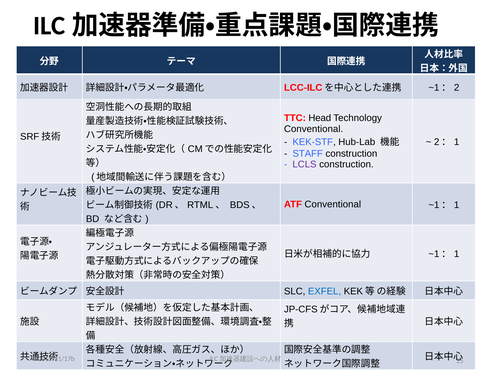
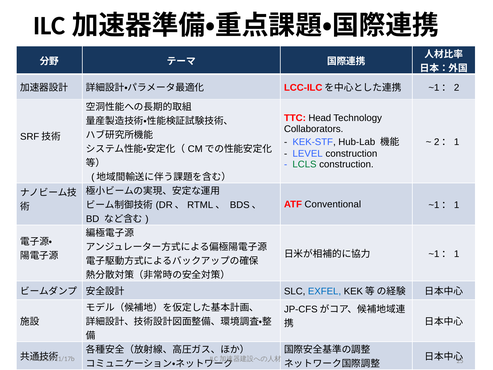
Conventional: Conventional -> Collaborators (314, 129)
STAFF: STAFF -> LEVEL (308, 154)
LCLS colour: purple -> green (304, 164)
